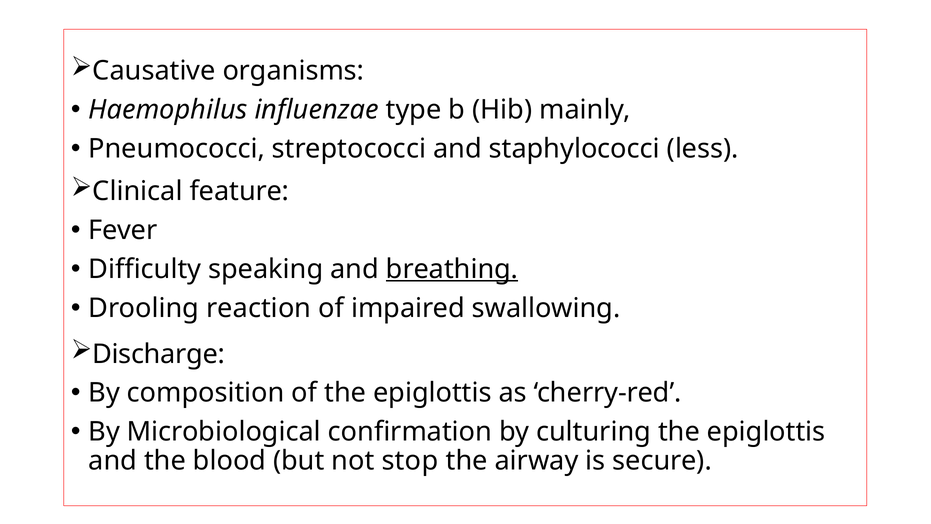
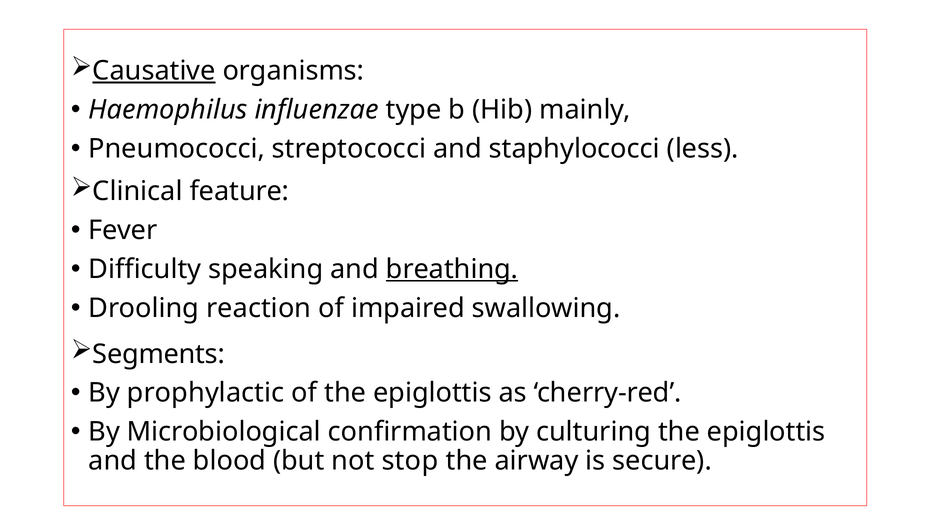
Causative underline: none -> present (154, 71)
Discharge: Discharge -> Segments (159, 354)
composition: composition -> prophylactic (206, 392)
